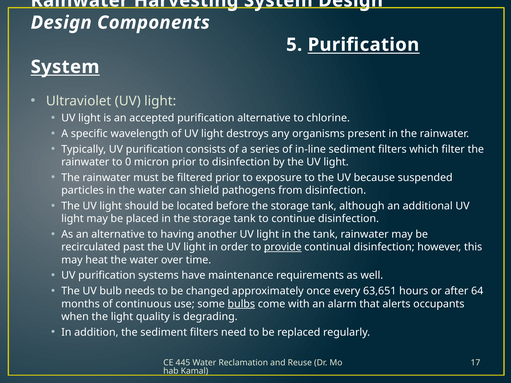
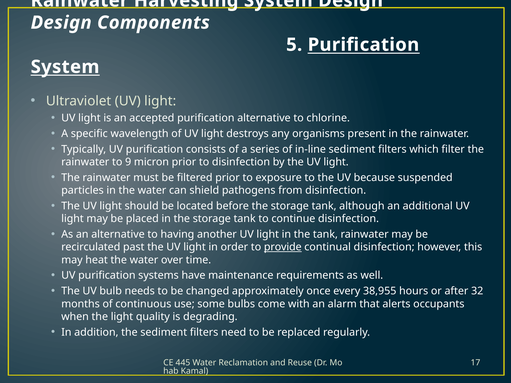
0: 0 -> 9 (128, 162)
63,651: 63,651 -> 38,955 (380, 291)
64: 64 -> 32 (477, 291)
bulbs underline: present -> none (241, 304)
